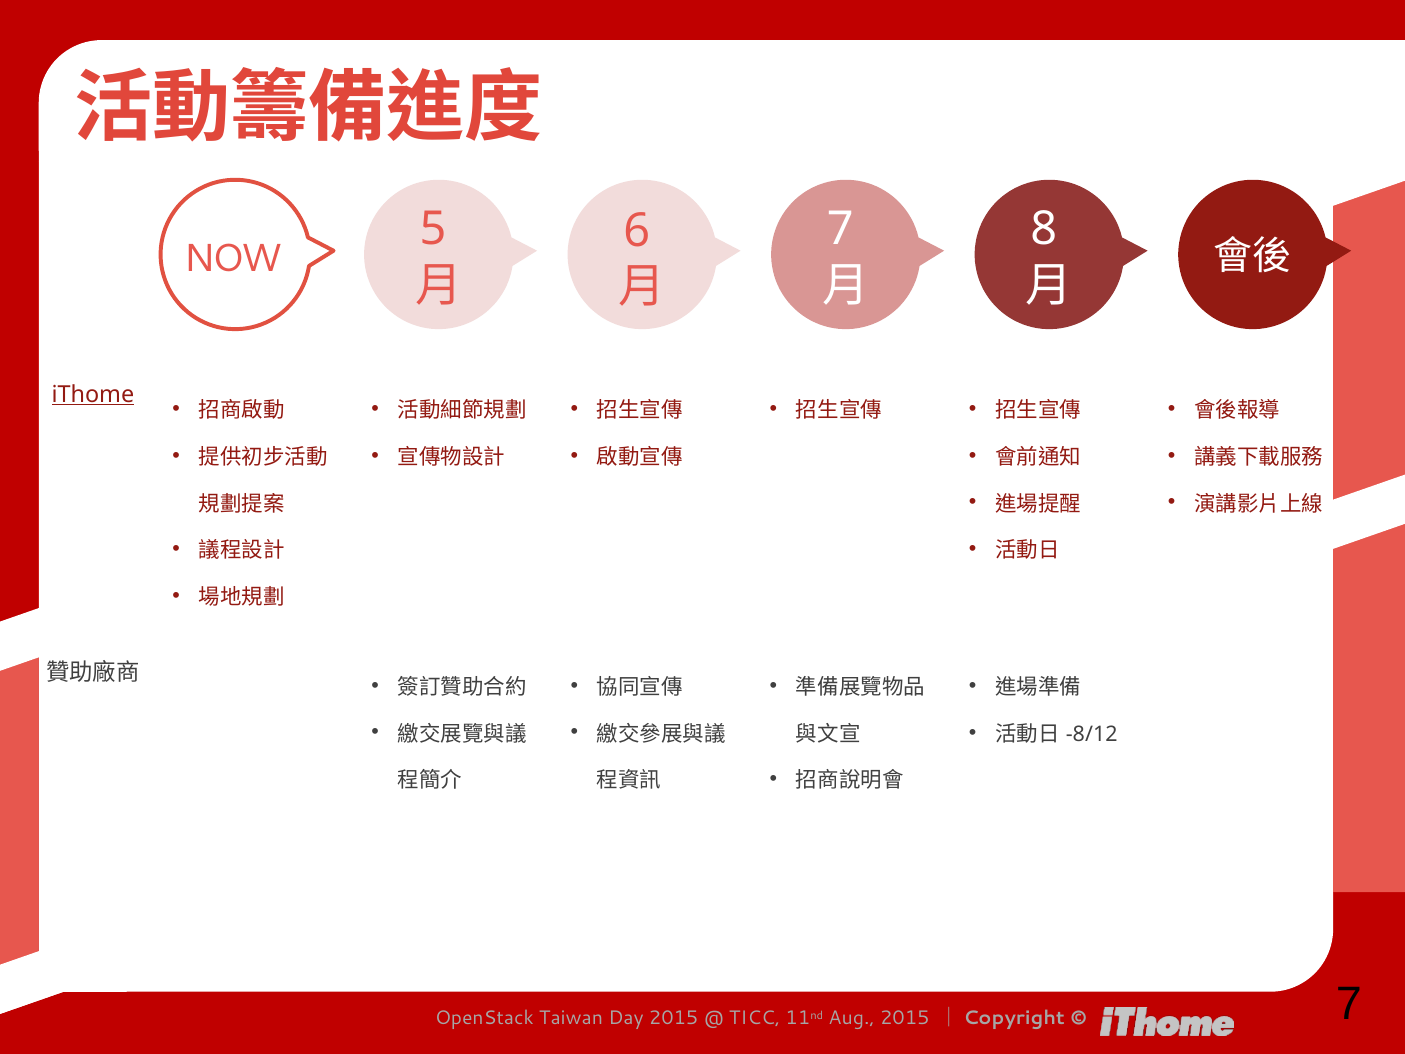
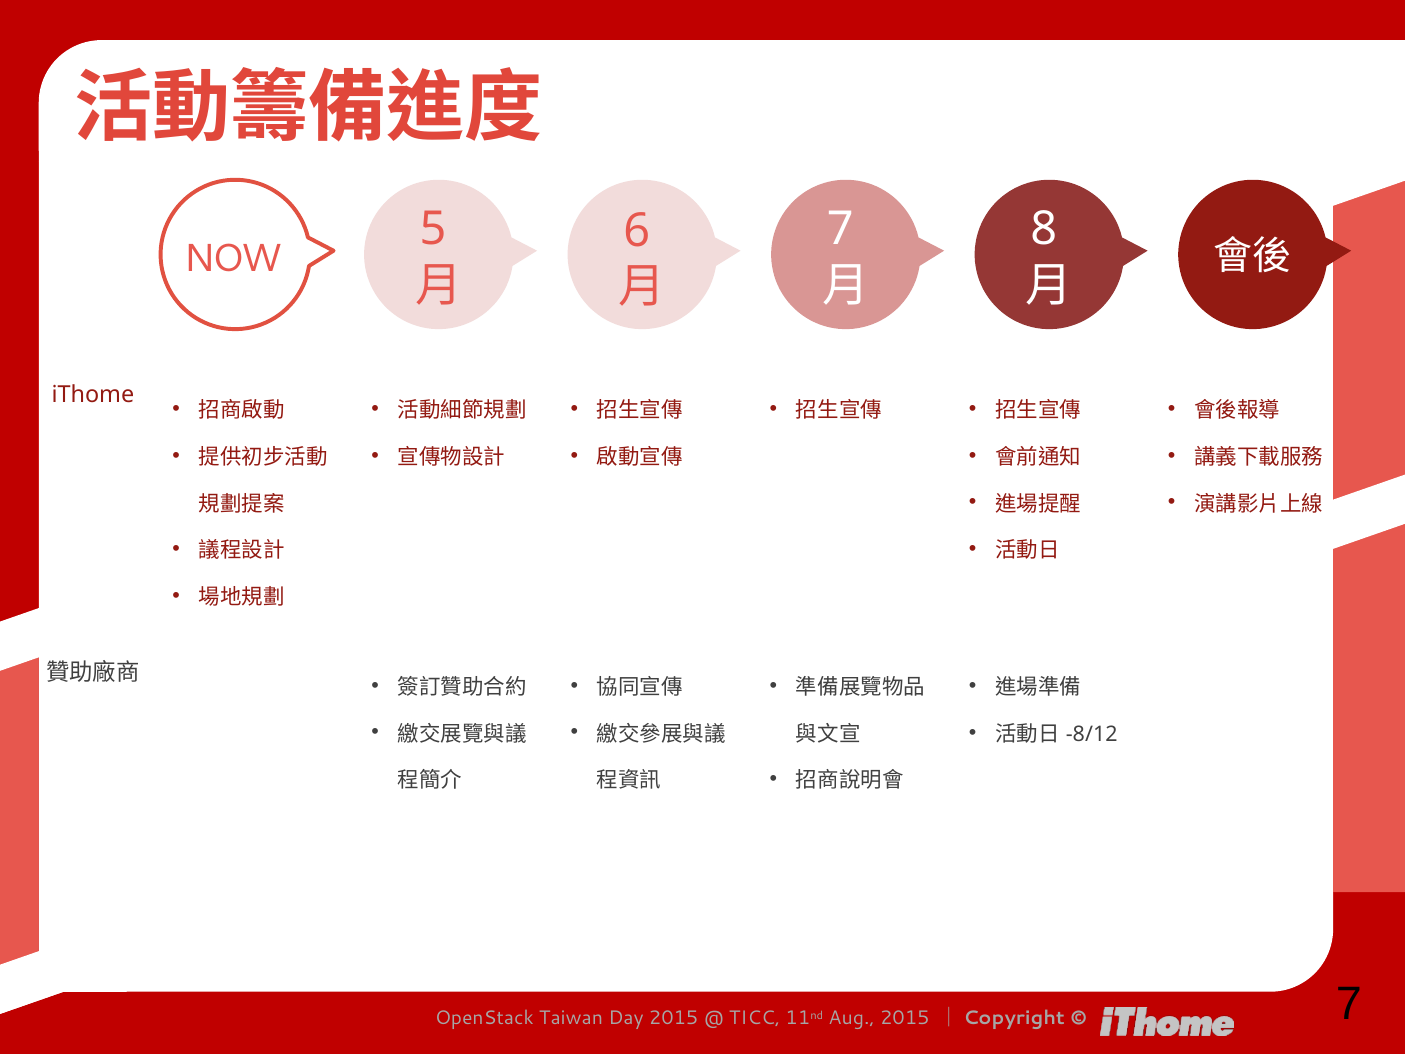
iThome underline: present -> none (93, 394)
